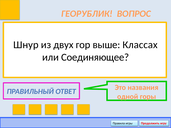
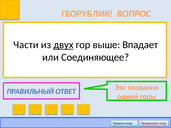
Шнур: Шнур -> Части (26, 45)
двух underline: none -> present (63, 45)
Классах: Классах -> Впадает (140, 45)
